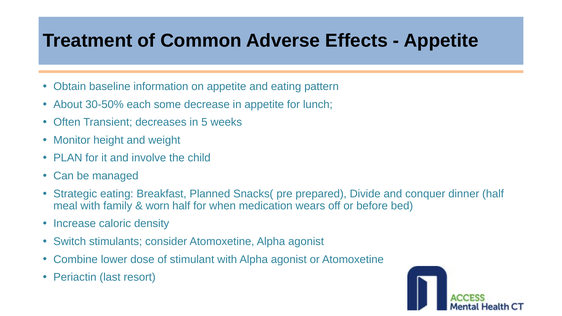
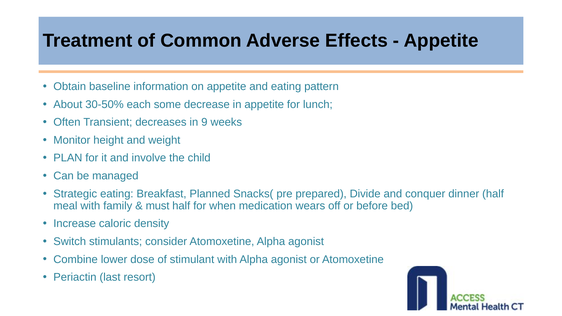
5: 5 -> 9 (204, 122)
worn: worn -> must (158, 206)
